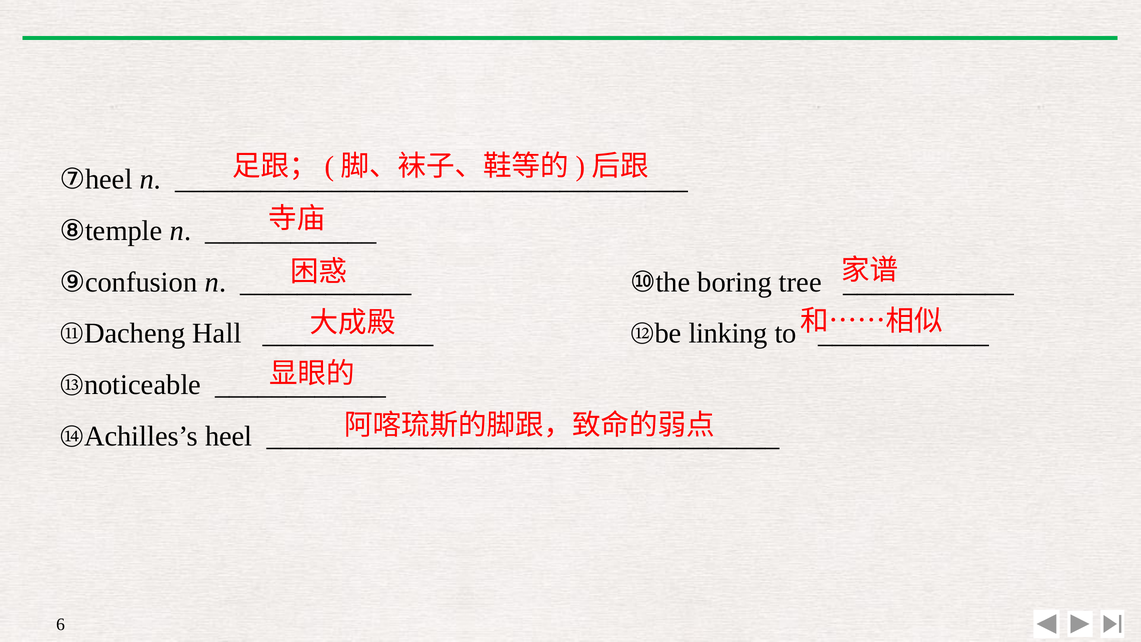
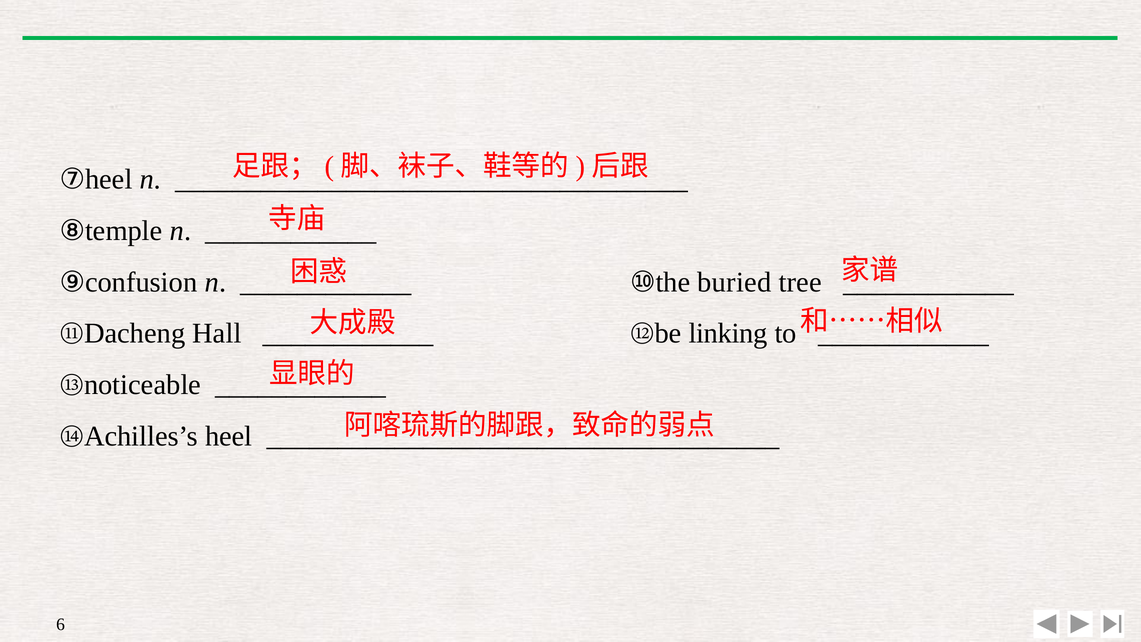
boring: boring -> buried (734, 282)
